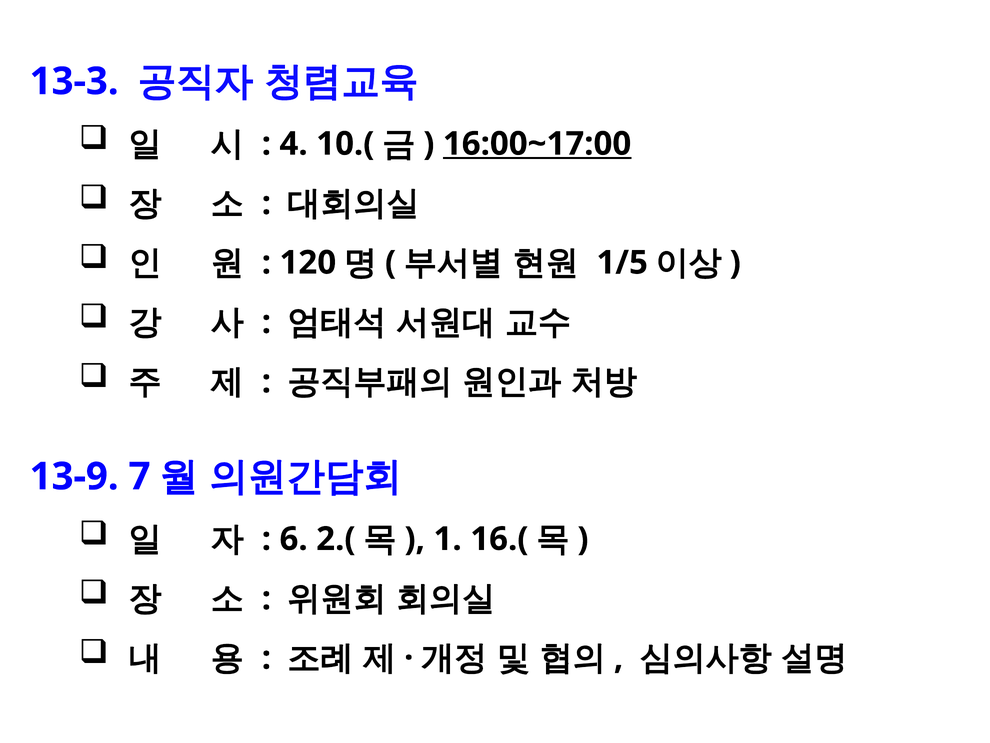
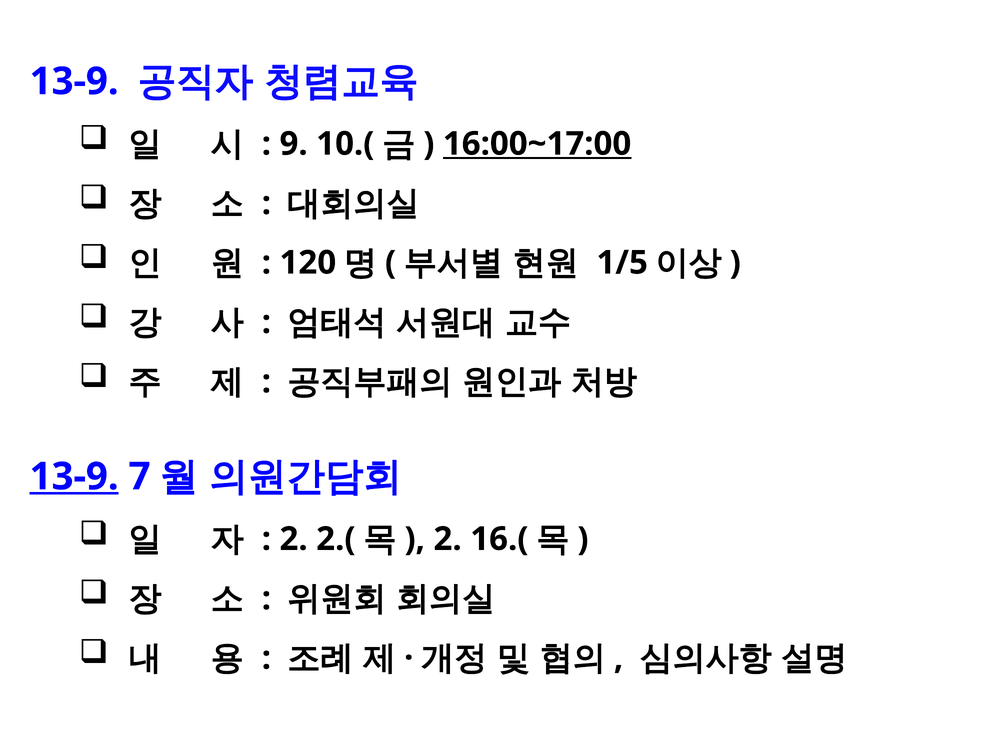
13-3: 13-3 -> 13-9 (74, 81)
4: 4 -> 9 (294, 144)
13-9 underline: none -> present (74, 476)
6: 6 -> 2 (294, 539)
1: 1 -> 2 (448, 539)
